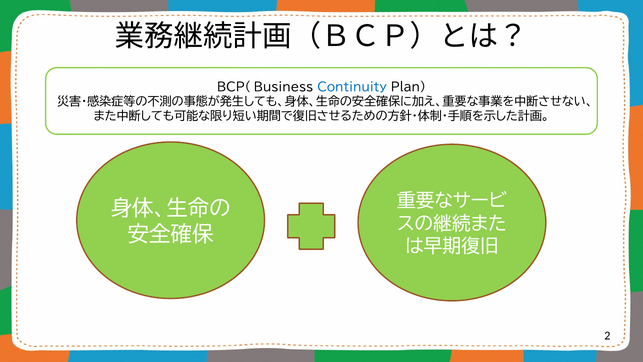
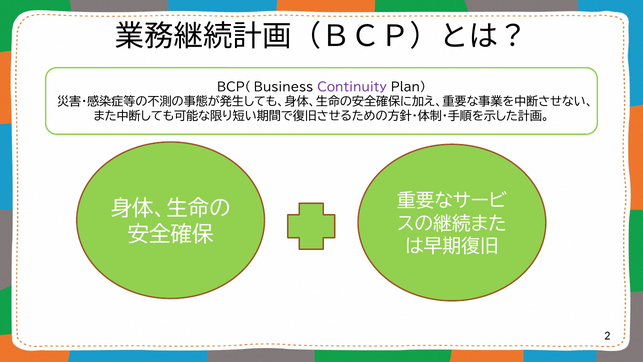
Continuity colour: blue -> purple (352, 87)
